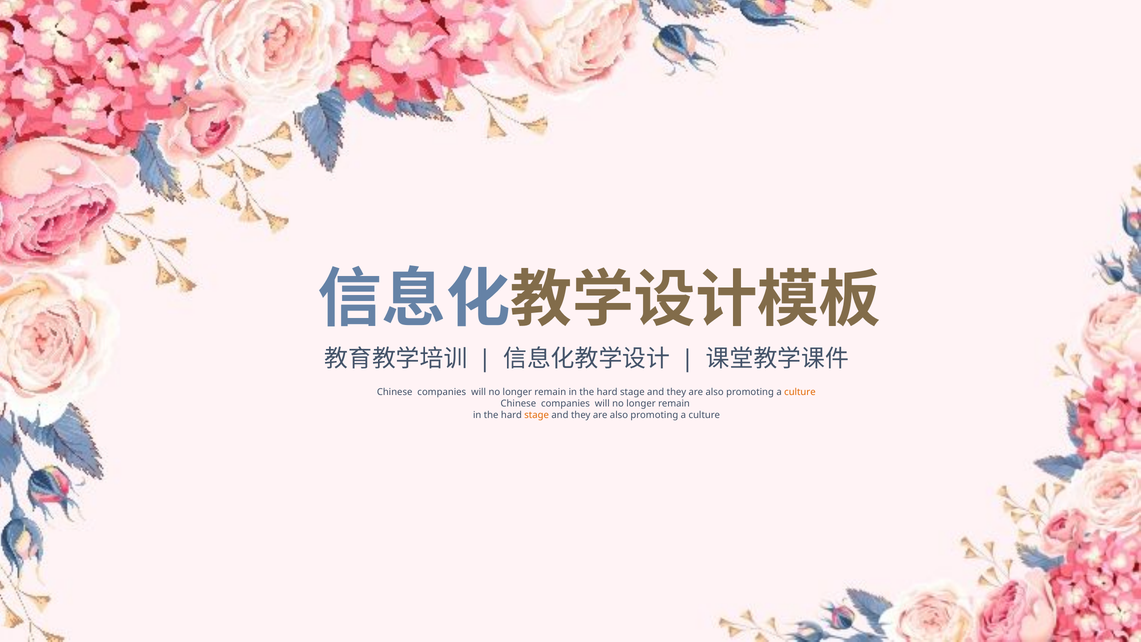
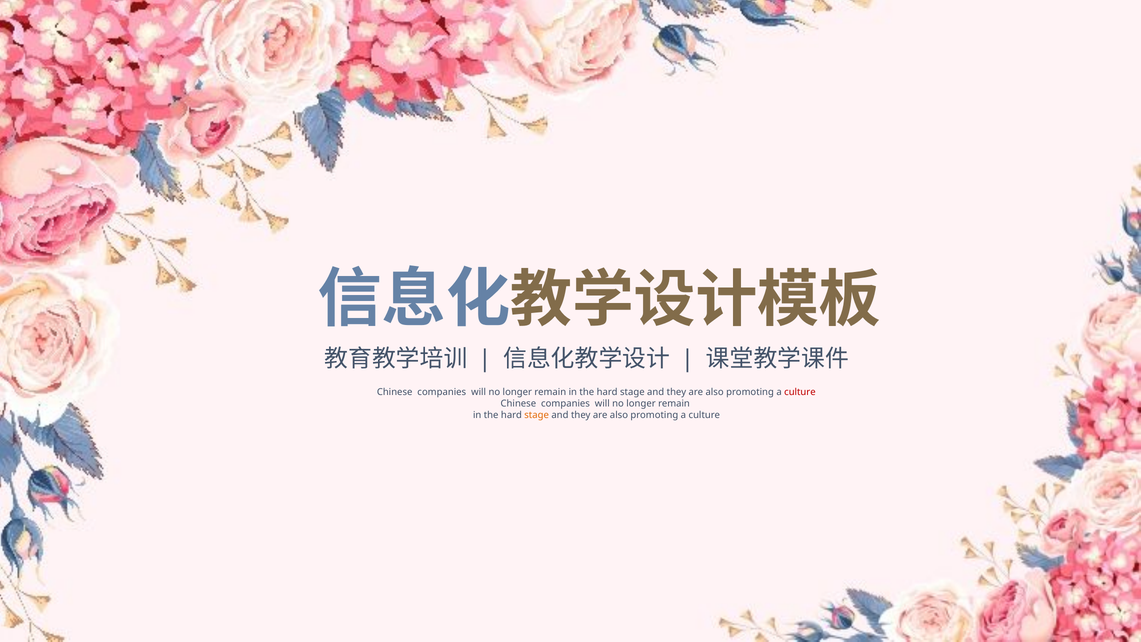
culture colour: orange -> red (800, 392)
